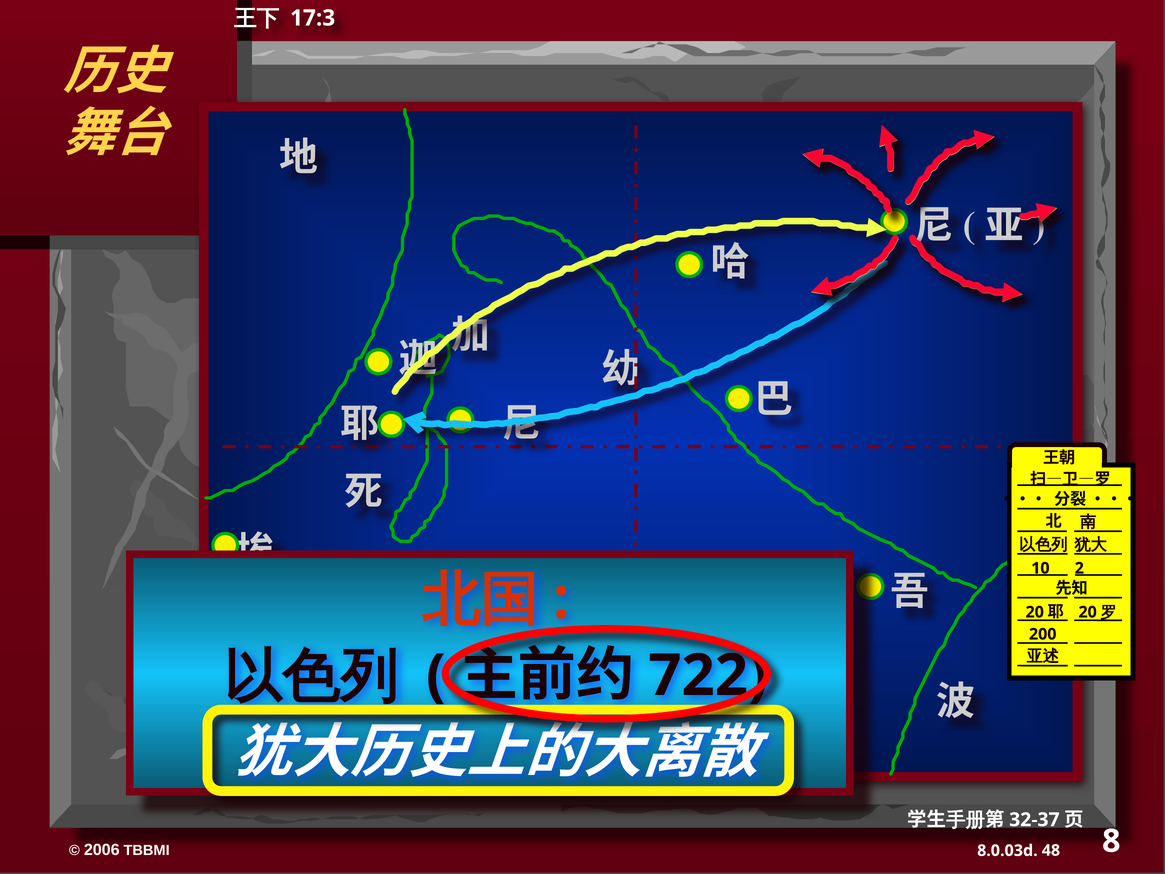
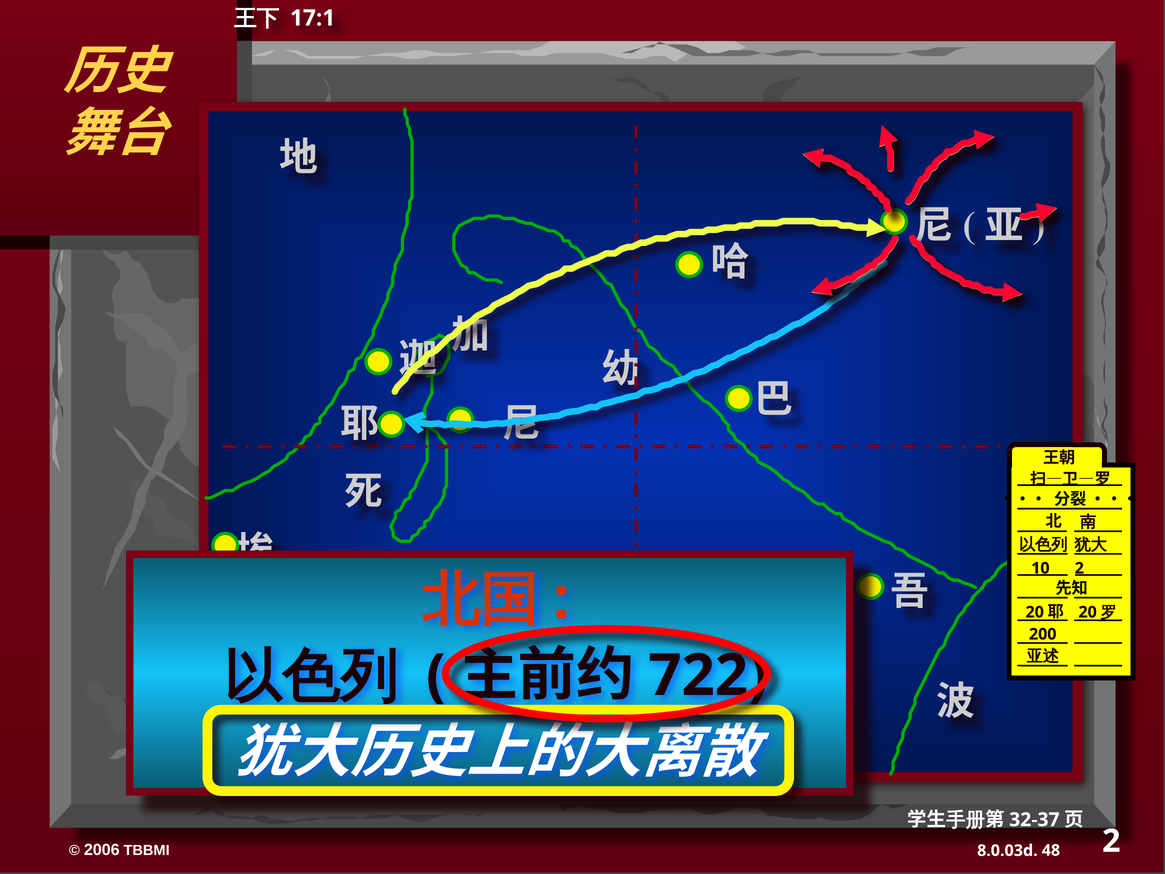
17:3: 17:3 -> 17:1 (313, 18)
48 8: 8 -> 2 (1111, 841)
